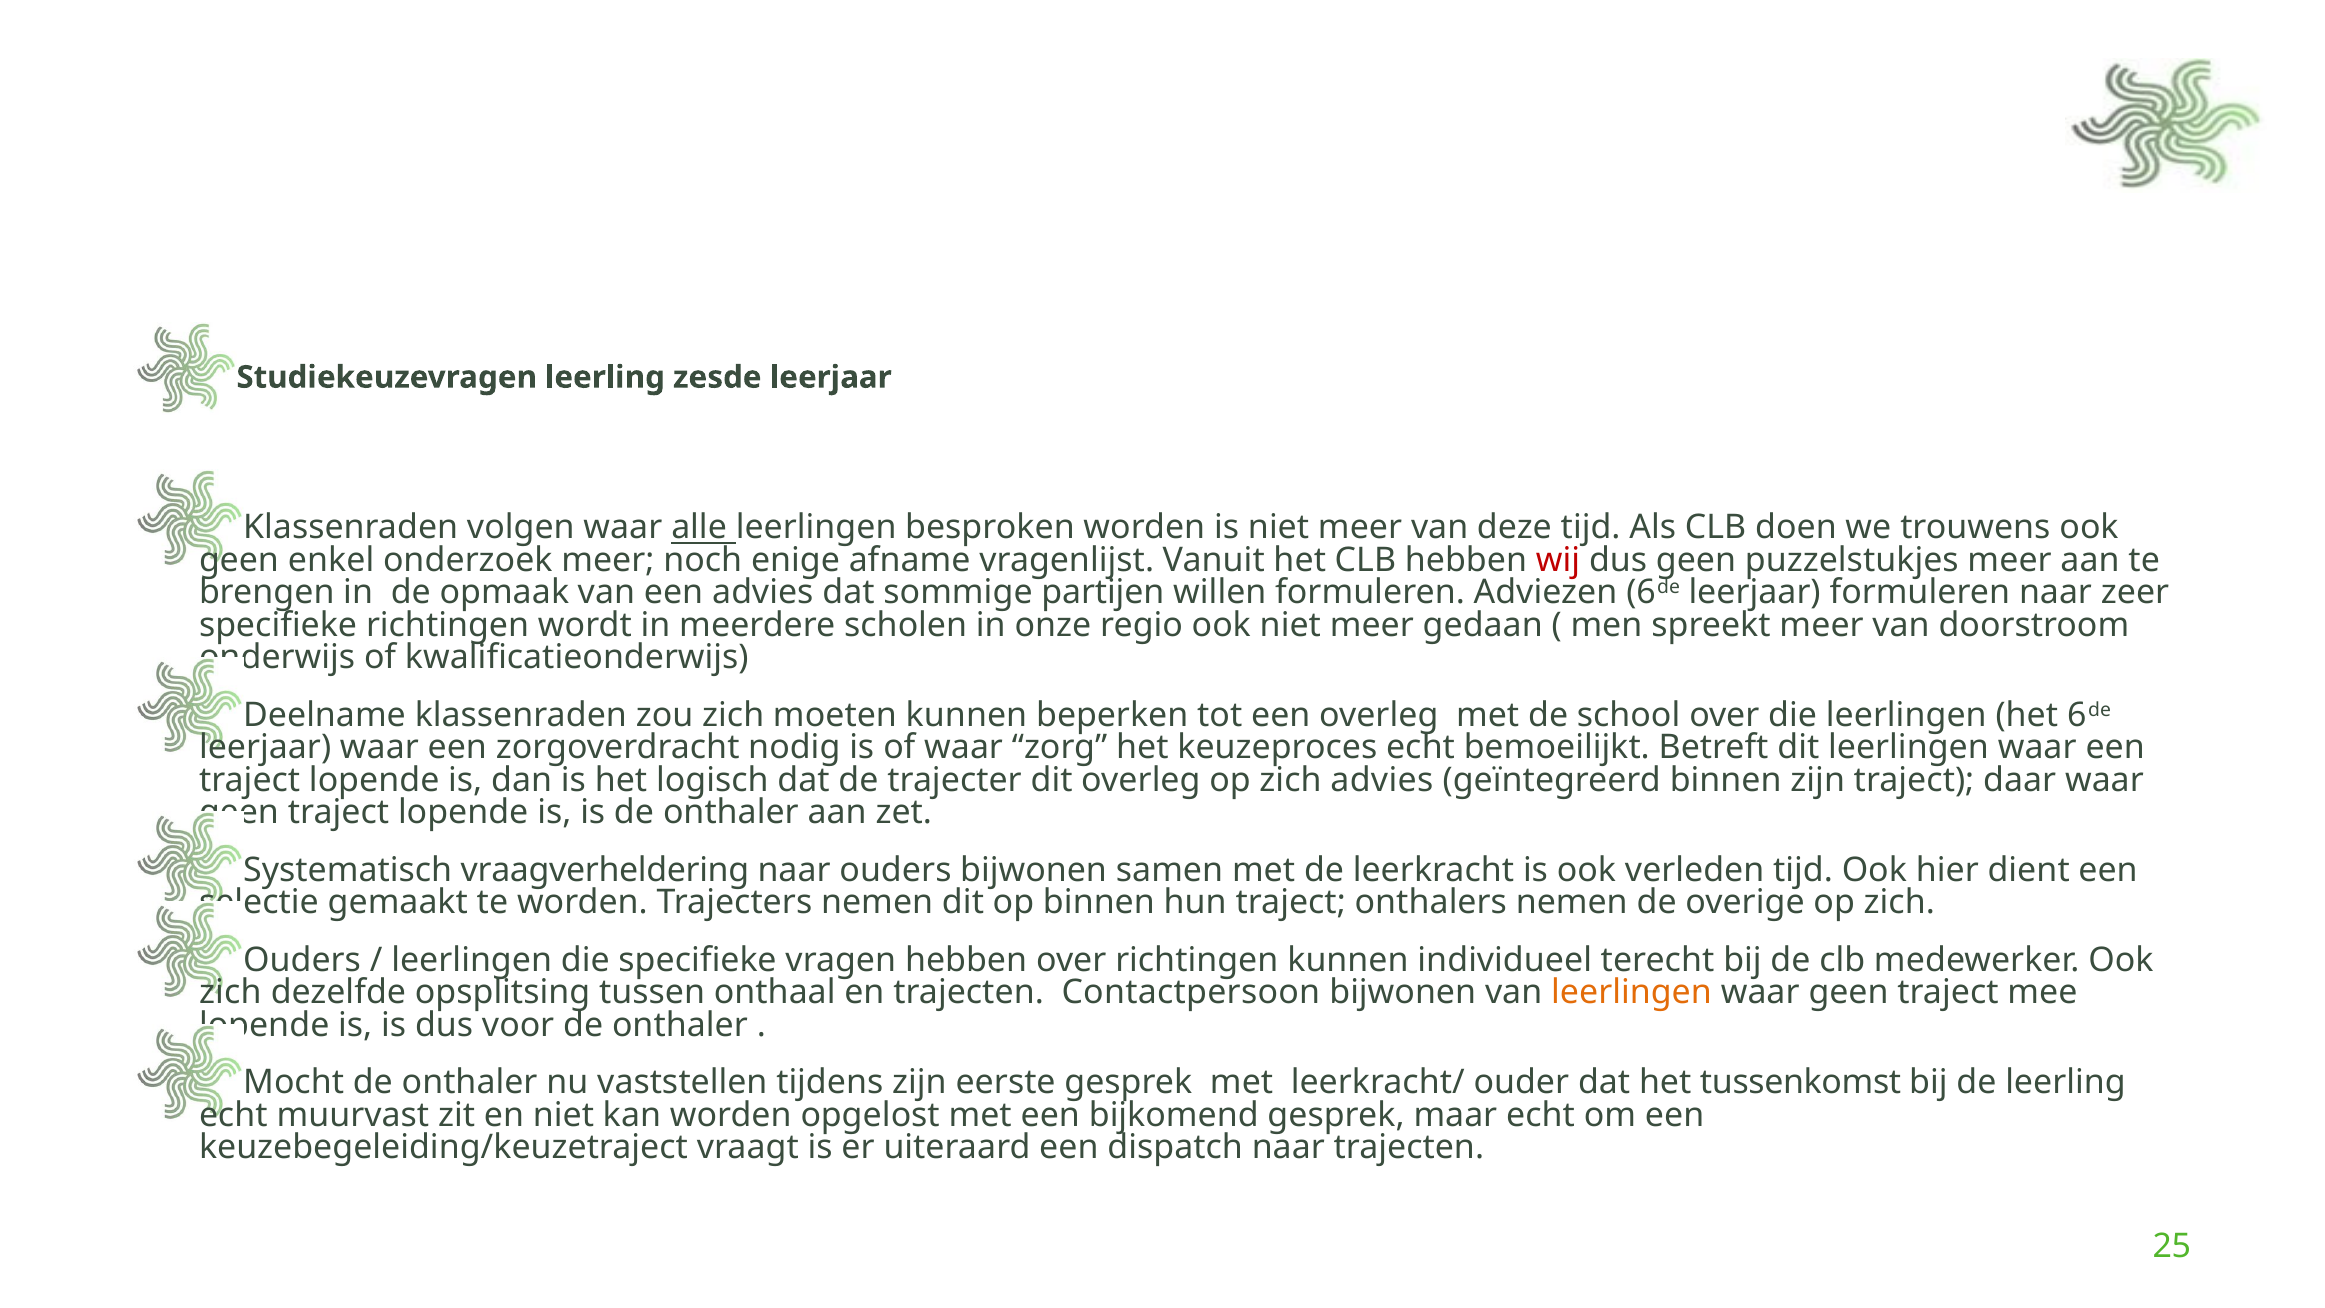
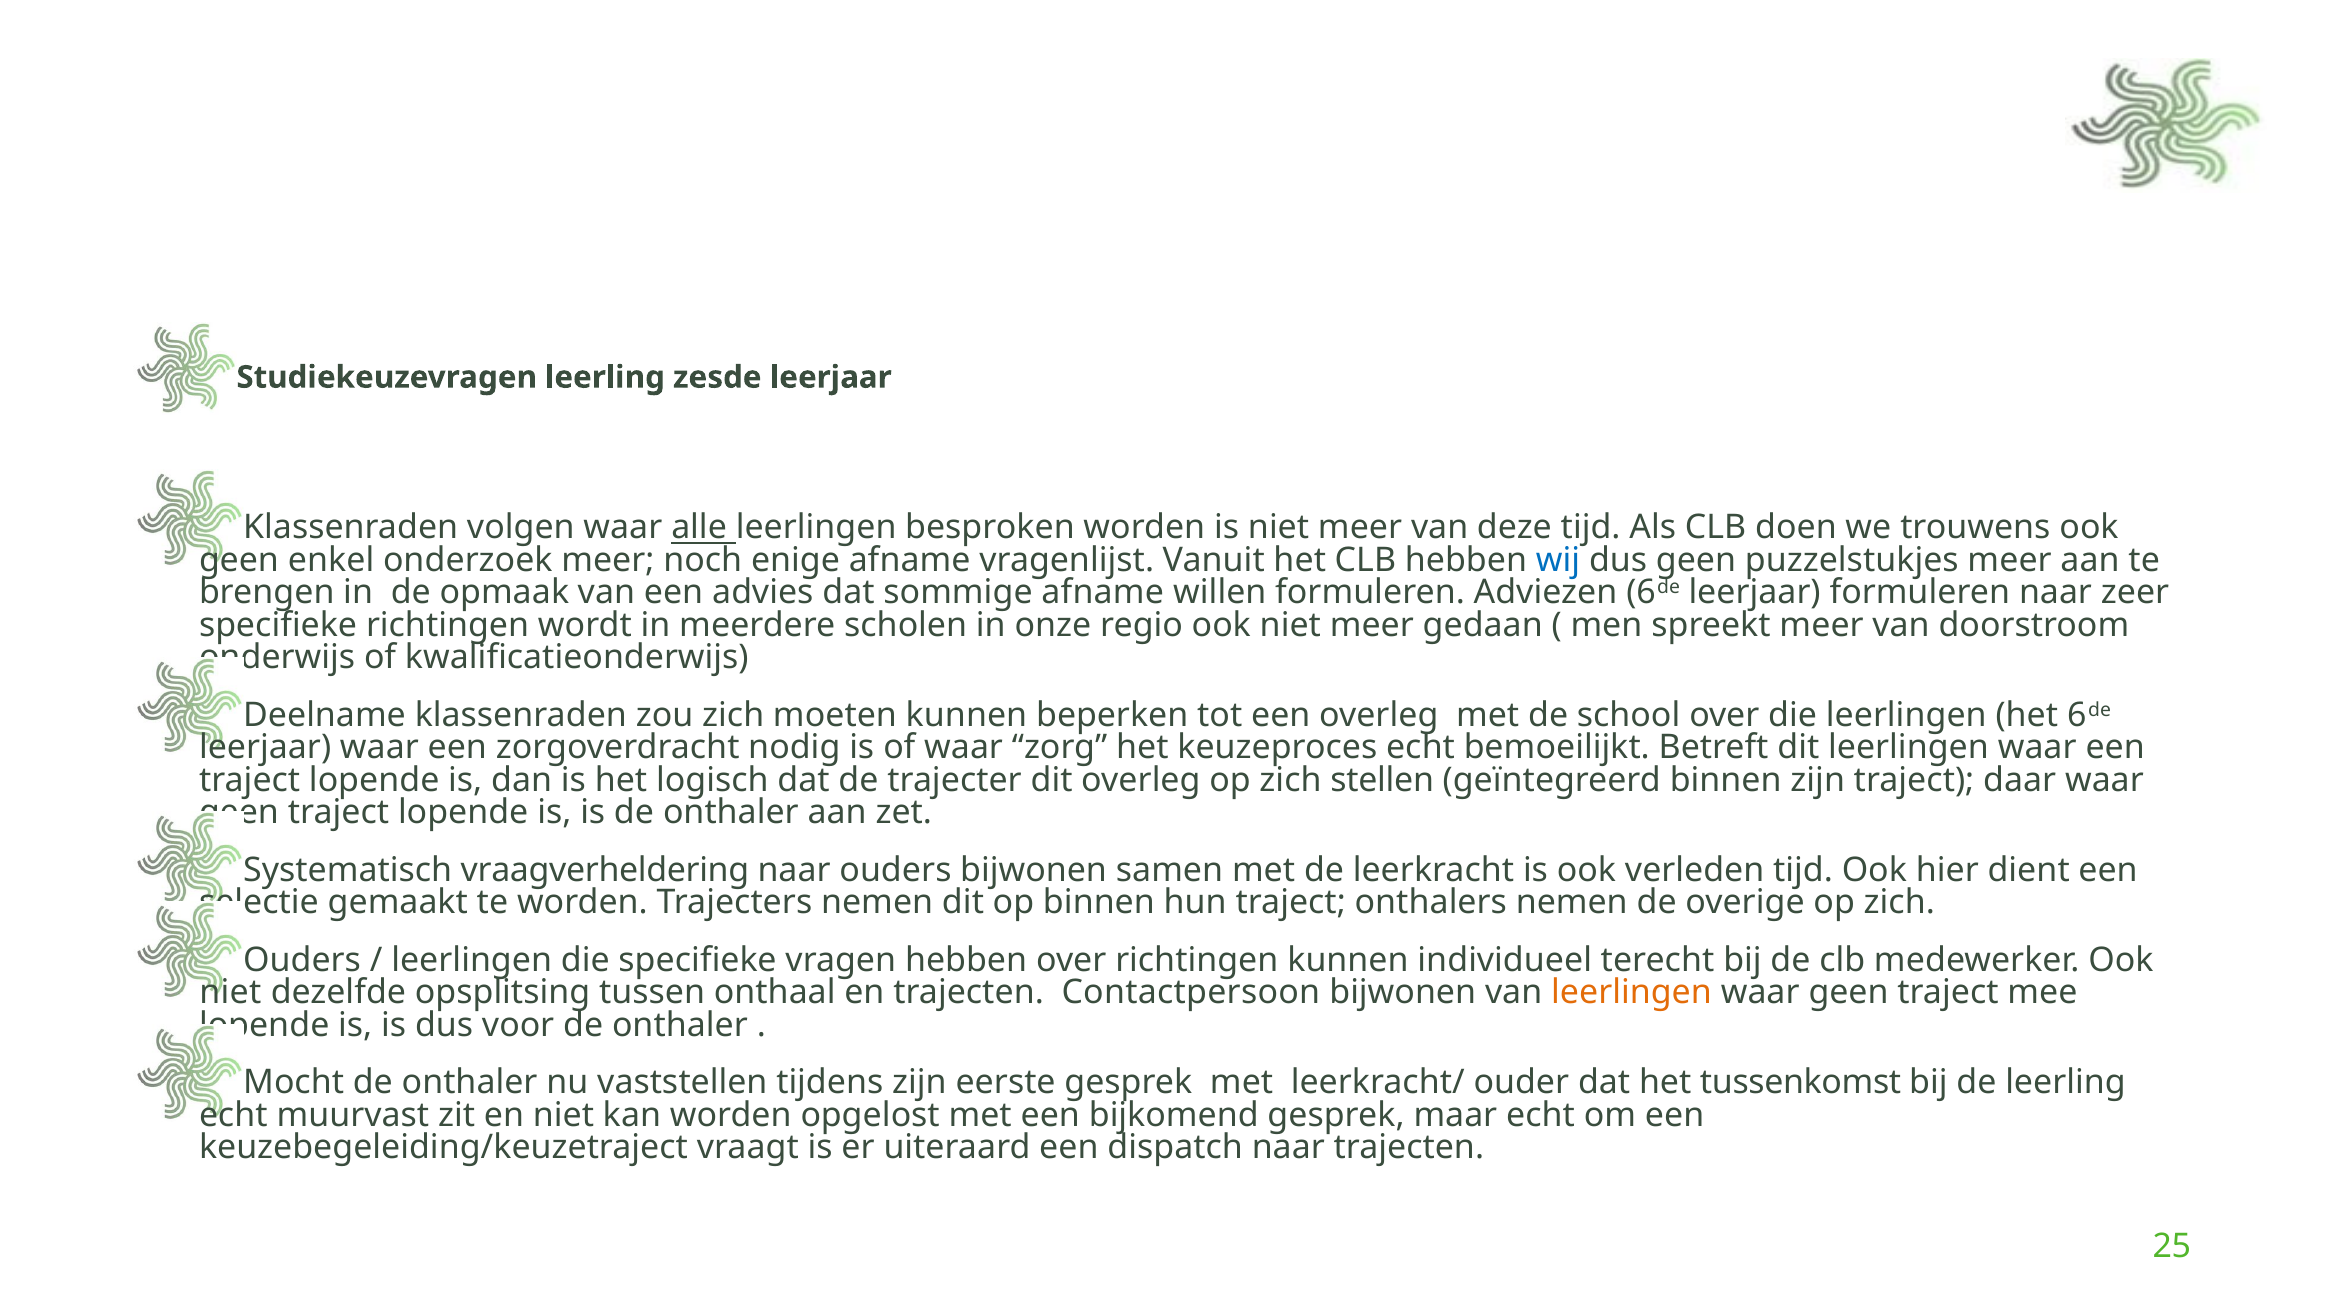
wij colour: red -> blue (1558, 560)
sommige partijen: partijen -> afname (1103, 593)
zich advies: advies -> stellen (1382, 780)
zich: zich -> niet (230, 992)
